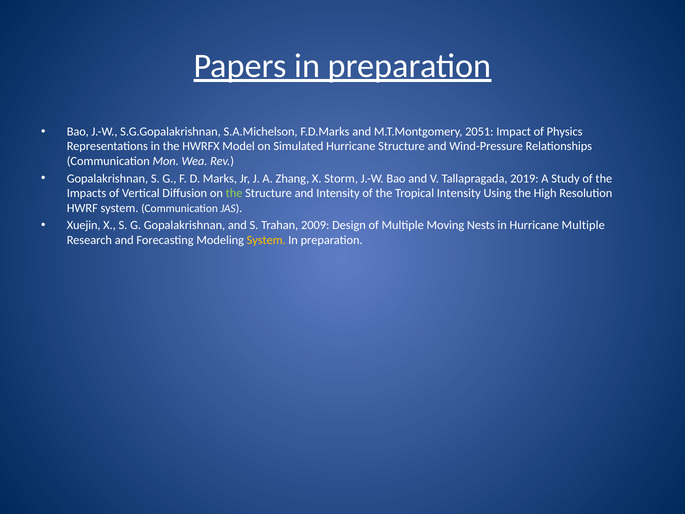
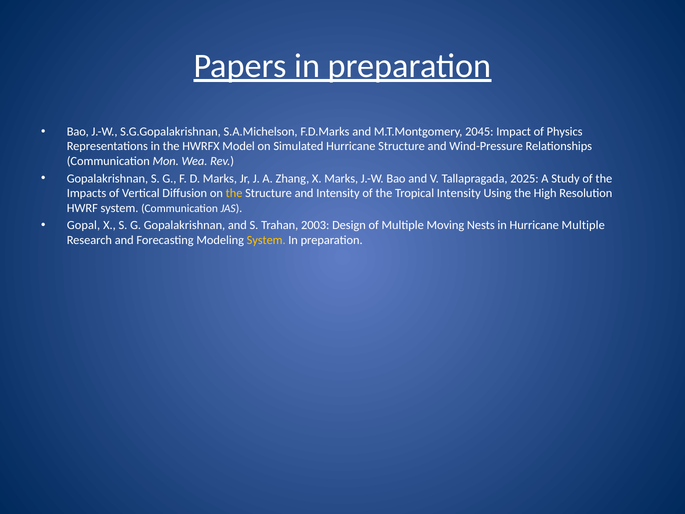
2051: 2051 -> 2045 (479, 132)
X Storm: Storm -> Marks (341, 178)
2019: 2019 -> 2025 (524, 178)
the colour: light green -> yellow (234, 193)
Xuejin: Xuejin -> Gopal (84, 225)
2009: 2009 -> 2003 (315, 225)
